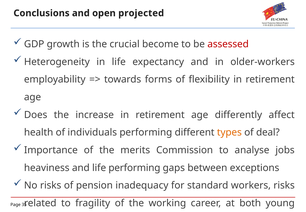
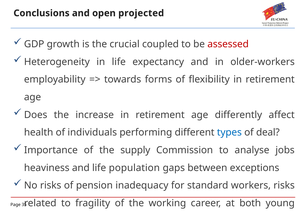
become: become -> coupled (160, 44)
types colour: orange -> blue (229, 132)
merits: merits -> supply (135, 150)
life performing: performing -> population (134, 168)
